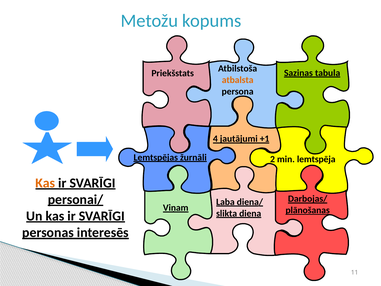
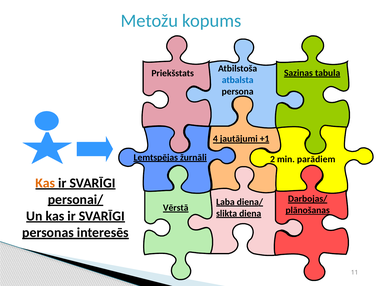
atbalsta colour: orange -> blue (238, 80)
lemtspēja: lemtspēja -> parādiem (316, 159)
Viņam: Viņam -> Vērstā (176, 208)
